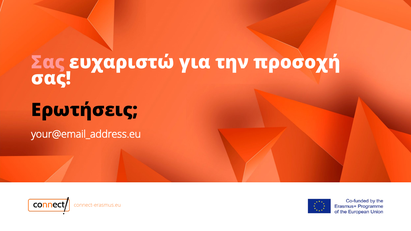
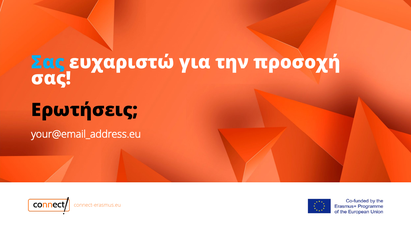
Σας colour: pink -> light blue (48, 62)
